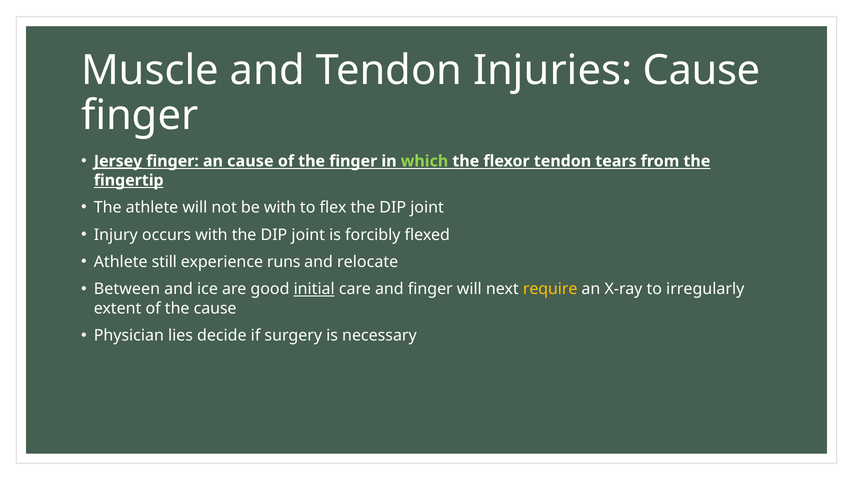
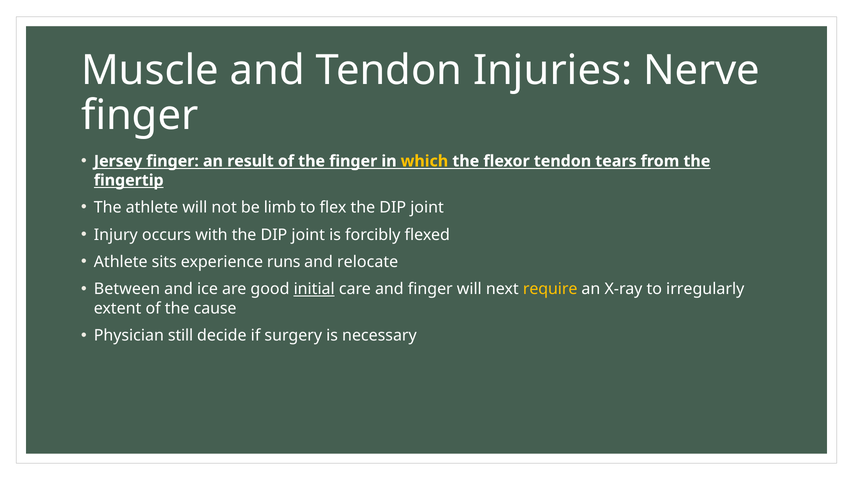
Injuries Cause: Cause -> Nerve (701, 70)
Jersey underline: present -> none (118, 161)
an cause: cause -> result (250, 161)
which colour: light green -> yellow (424, 161)
be with: with -> limb (280, 207)
still: still -> sits (164, 262)
lies: lies -> still (181, 335)
